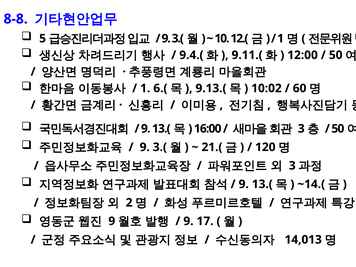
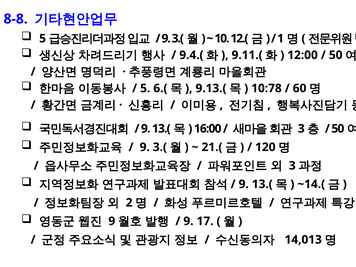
1: 1 -> 5 (145, 88)
10:02: 10:02 -> 10:78 (266, 88)
